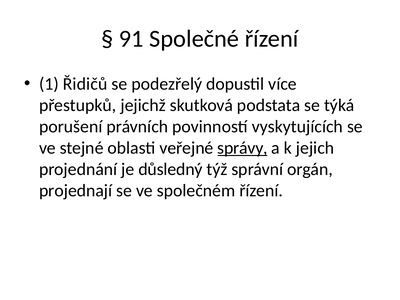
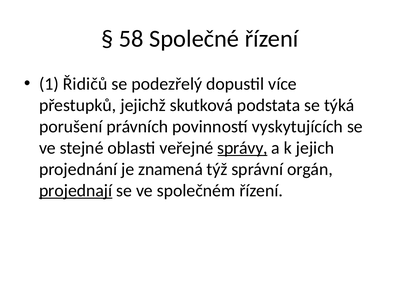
91: 91 -> 58 (131, 39)
důsledný: důsledný -> znamená (171, 169)
projednají underline: none -> present (76, 191)
